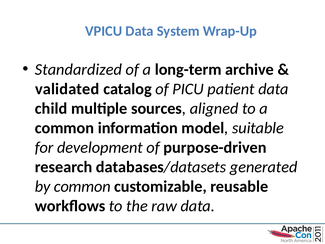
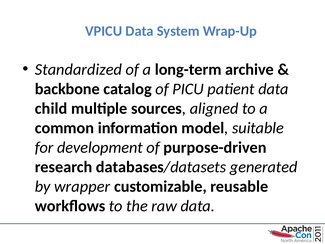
validated: validated -> backbone (67, 89)
by common: common -> wrapper (82, 186)
